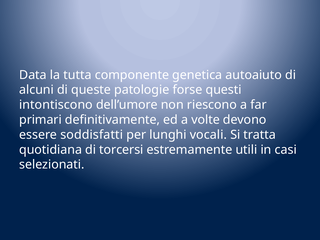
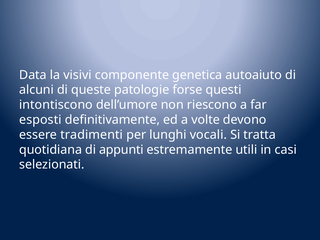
tutta: tutta -> visivi (77, 75)
primari: primari -> esposti (40, 120)
soddisfatti: soddisfatti -> tradimenti (92, 135)
torcersi: torcersi -> appunti (121, 150)
